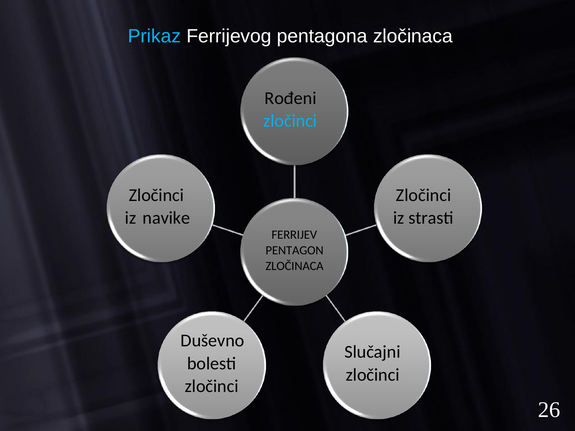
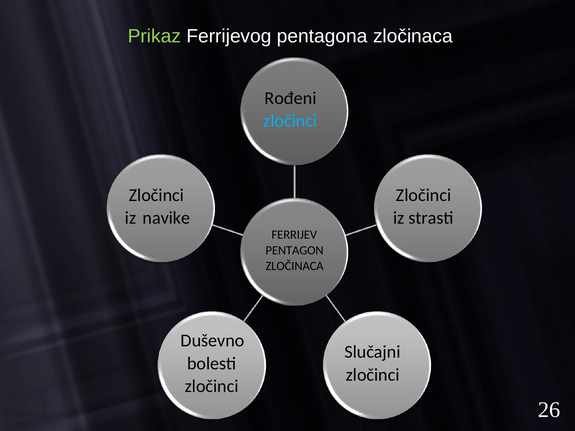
Prikaz colour: light blue -> light green (154, 36)
